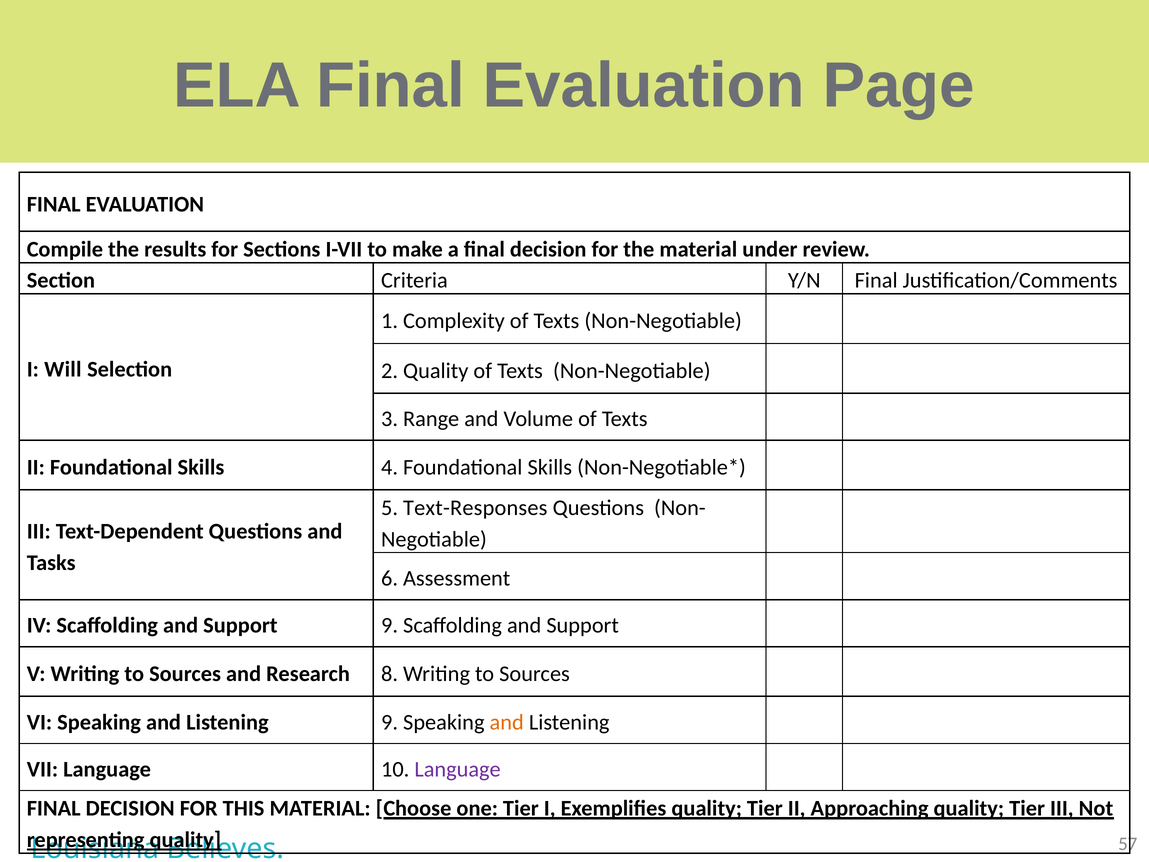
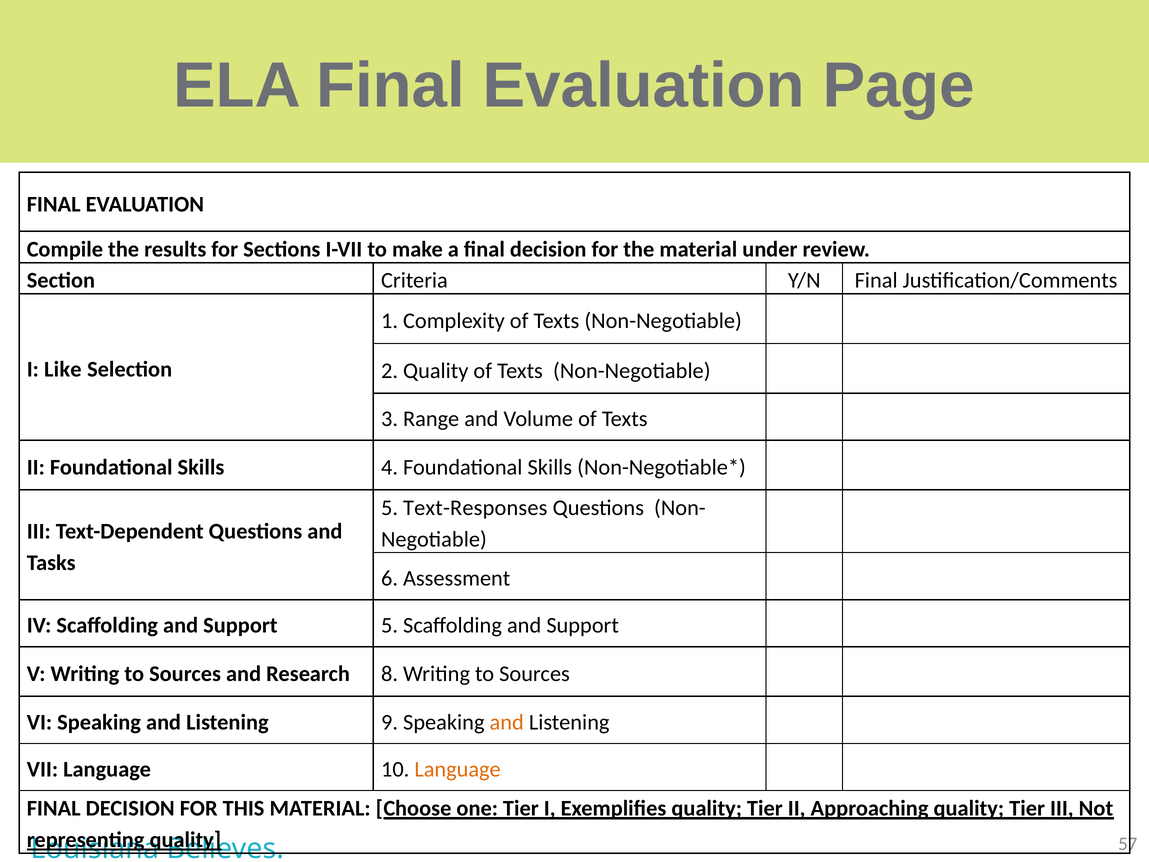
Will: Will -> Like (63, 369)
Support 9: 9 -> 5 (390, 625)
Language colour: purple -> orange (458, 769)
